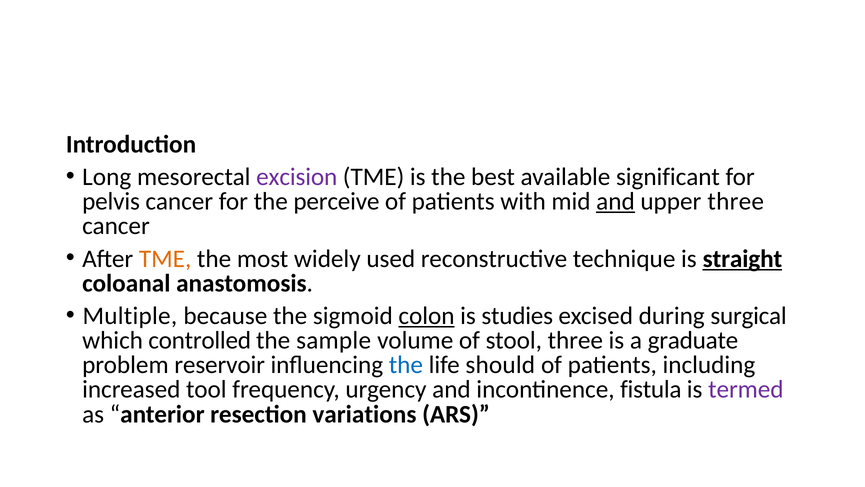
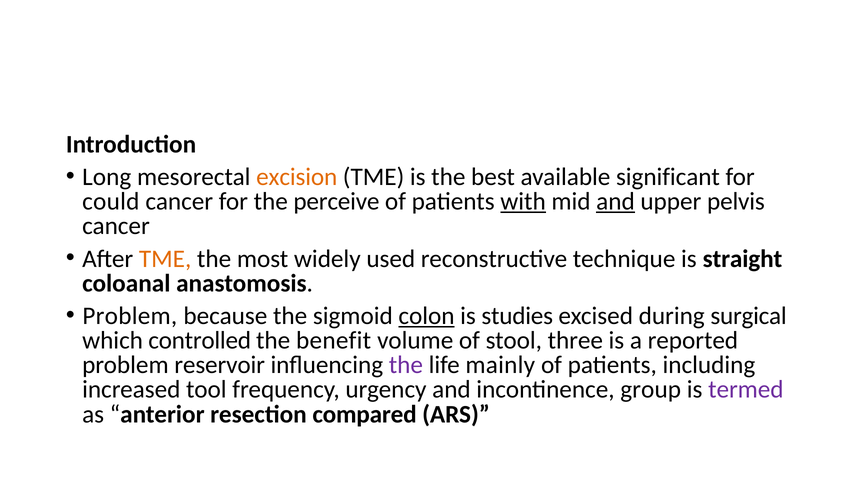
excision colour: purple -> orange (297, 177)
pelvis: pelvis -> could (111, 201)
with underline: none -> present (523, 201)
upper three: three -> pelvis (736, 201)
straight underline: present -> none (742, 258)
Multiple: Multiple -> Problem (130, 316)
sample: sample -> benefit (334, 340)
graduate: graduate -> reported (693, 340)
the colour: blue -> purple (406, 365)
should: should -> mainly (500, 365)
fistula: fistula -> group (651, 389)
variations: variations -> compared (365, 414)
